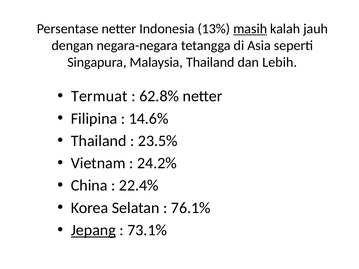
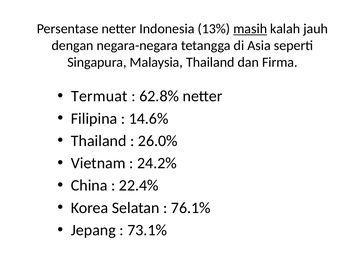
Lebih: Lebih -> Firma (280, 62)
23.5%: 23.5% -> 26.0% (158, 141)
Jepang underline: present -> none (93, 230)
